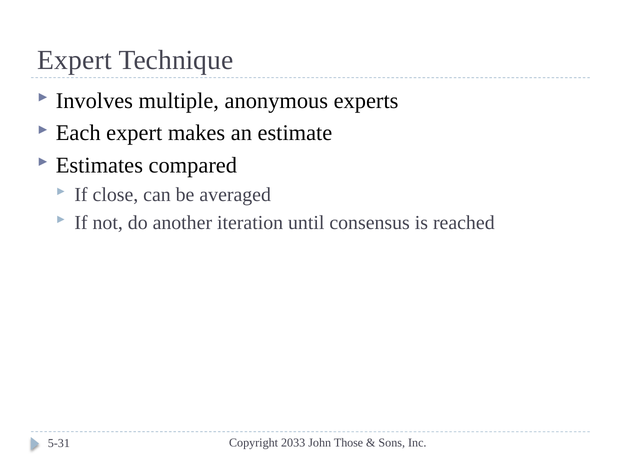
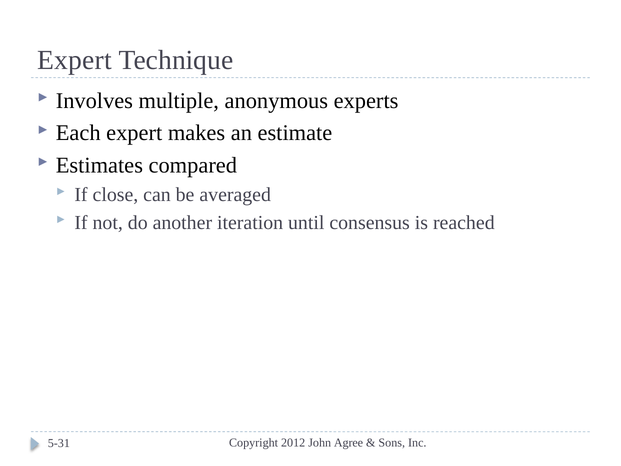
2033: 2033 -> 2012 (293, 443)
Those: Those -> Agree (349, 443)
